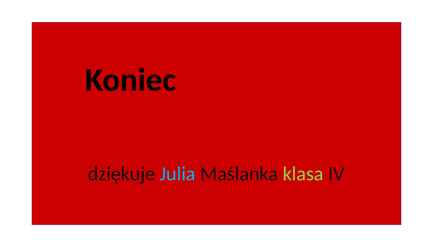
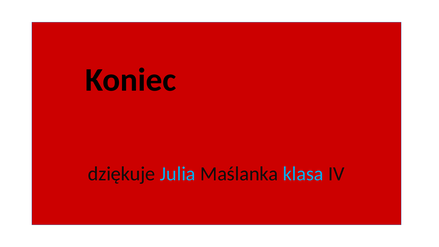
klasa colour: light green -> light blue (303, 174)
